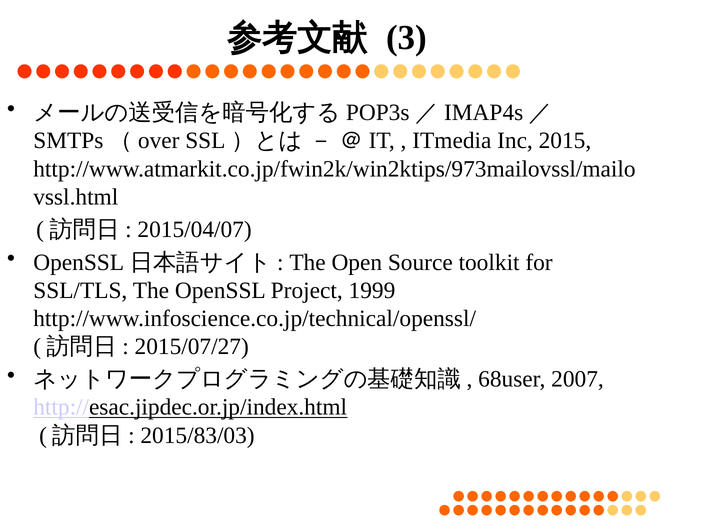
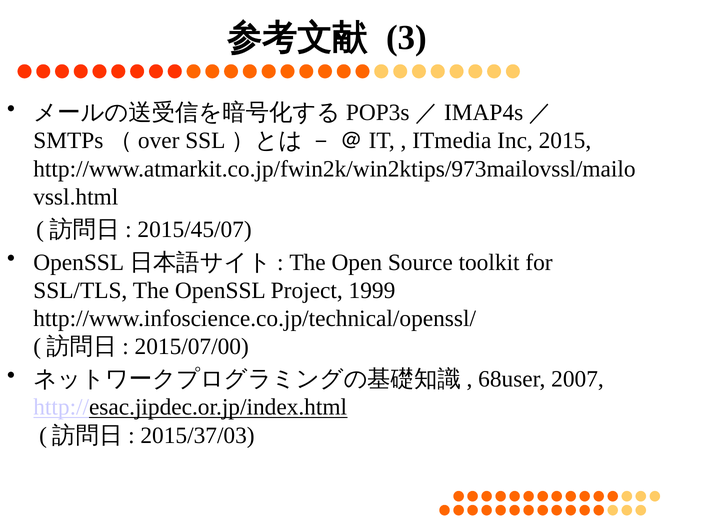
2015/04/07: 2015/04/07 -> 2015/45/07 (195, 229)
2015/07/27: 2015/07/27 -> 2015/07/00 (192, 346)
2015/83/03: 2015/83/03 -> 2015/37/03 (198, 435)
